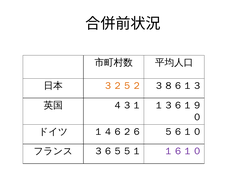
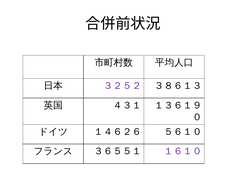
３２５２ colour: orange -> purple (122, 86)
